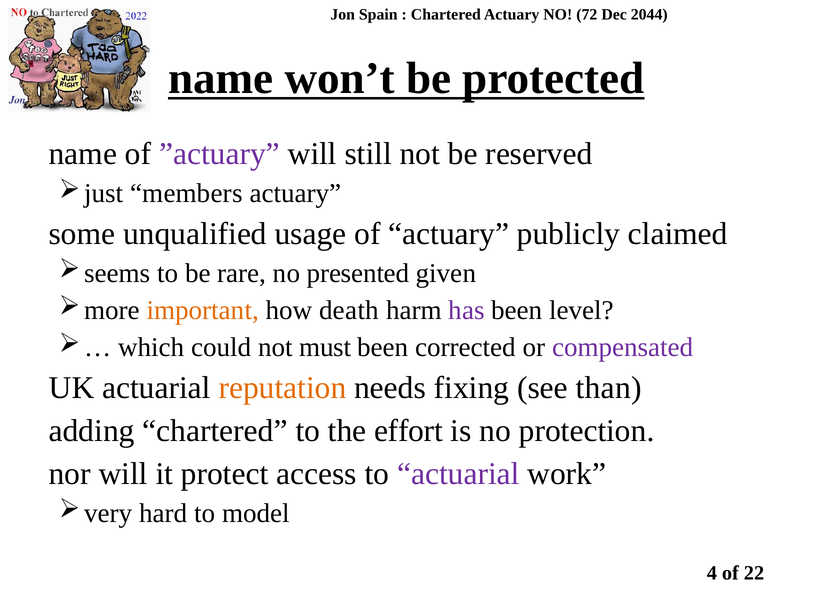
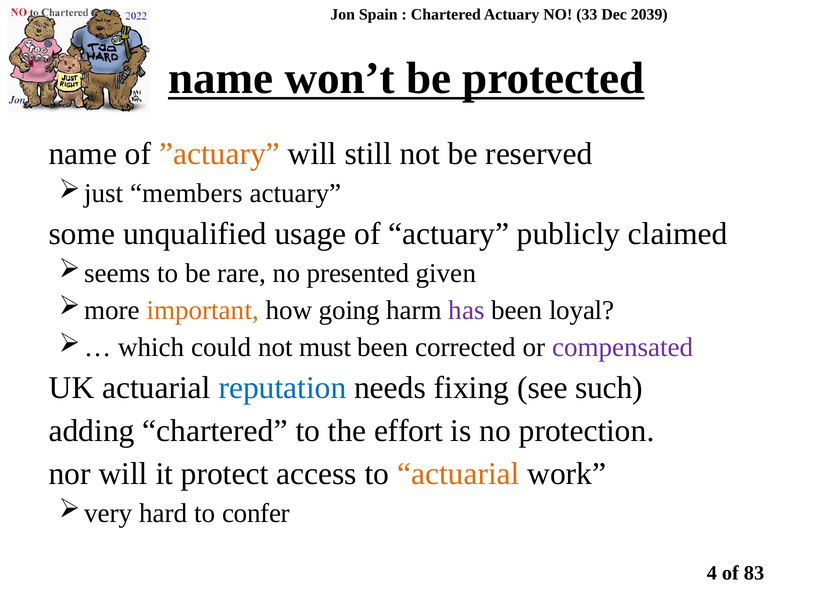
72: 72 -> 33 (587, 15)
2044: 2044 -> 2039 (649, 15)
”actuary colour: purple -> orange (219, 154)
death: death -> going (349, 310)
level: level -> loyal (582, 310)
reputation colour: orange -> blue (282, 388)
than: than -> such (609, 388)
actuarial colour: purple -> orange (458, 474)
model: model -> confer (256, 513)
22: 22 -> 83 (754, 573)
